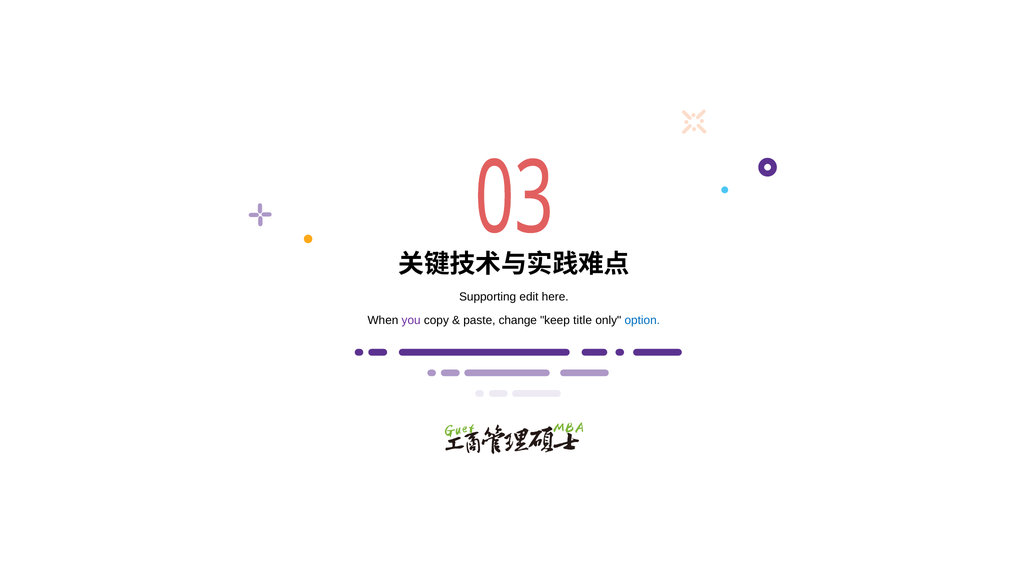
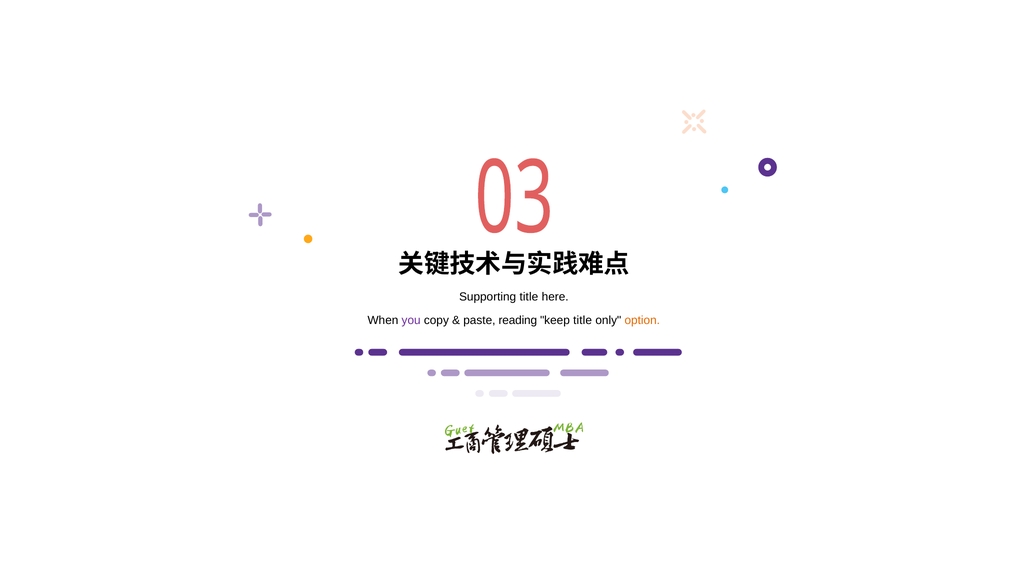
Supporting edit: edit -> title (529, 297)
change: change -> reading (518, 321)
option colour: blue -> orange (642, 321)
